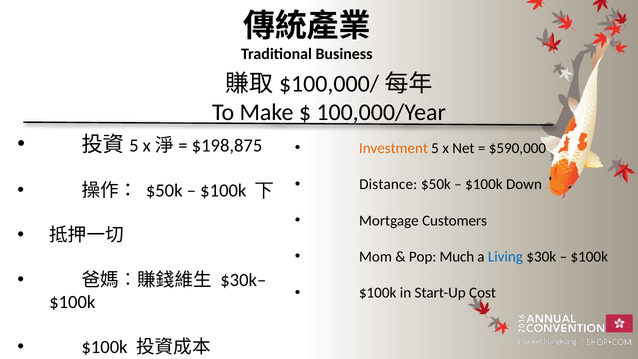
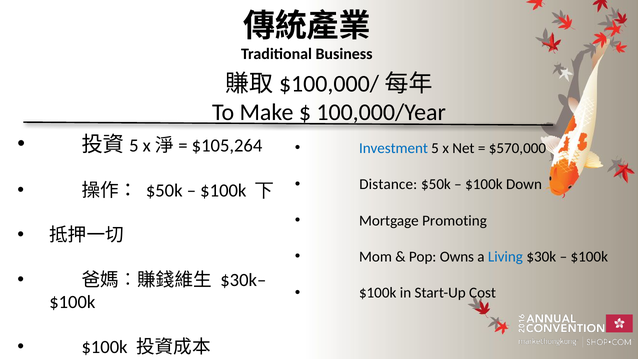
$198,875: $198,875 -> $105,264 (227, 145)
Investment colour: orange -> blue (393, 148)
$590,000: $590,000 -> $570,000 (517, 148)
Customers: Customers -> Promoting (455, 220)
Much: Much -> Owns (457, 257)
